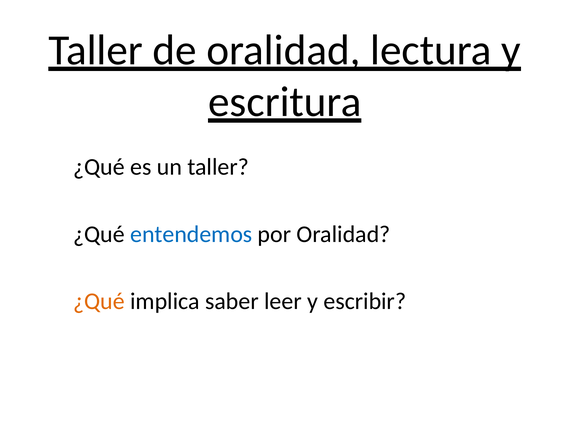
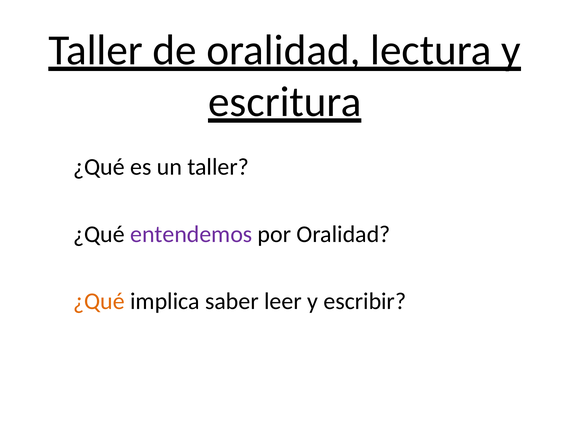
entendemos colour: blue -> purple (191, 234)
